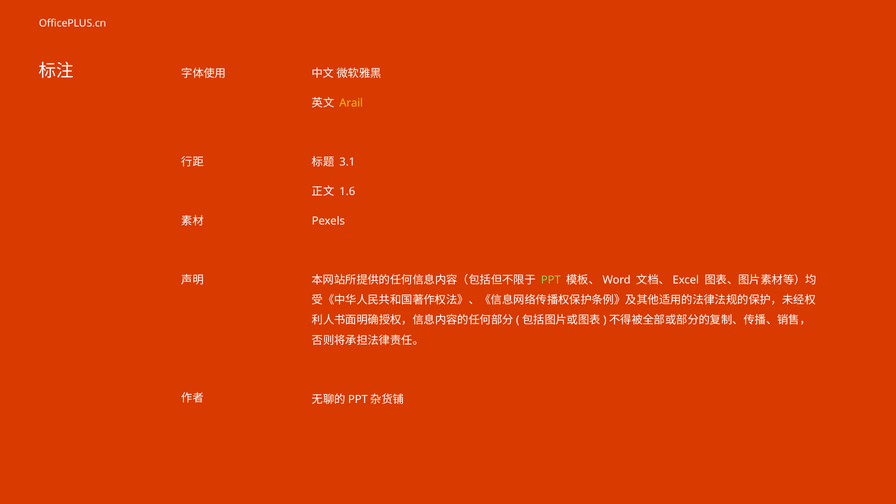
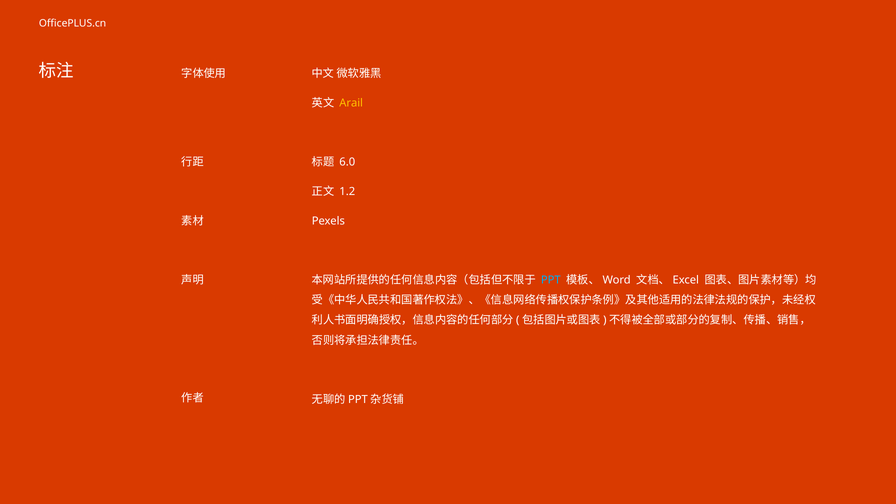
3.1: 3.1 -> 6.0 (347, 162)
1.6: 1.6 -> 1.2 (347, 191)
PPT colour: light green -> light blue (551, 280)
